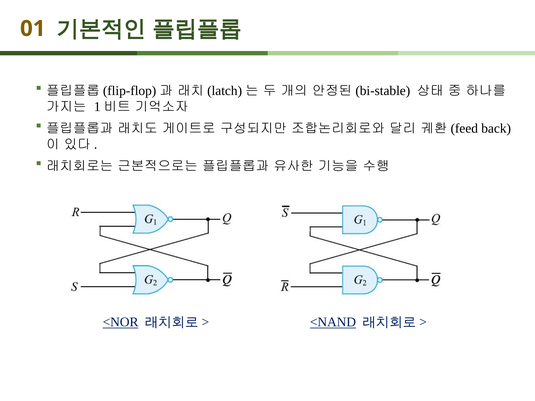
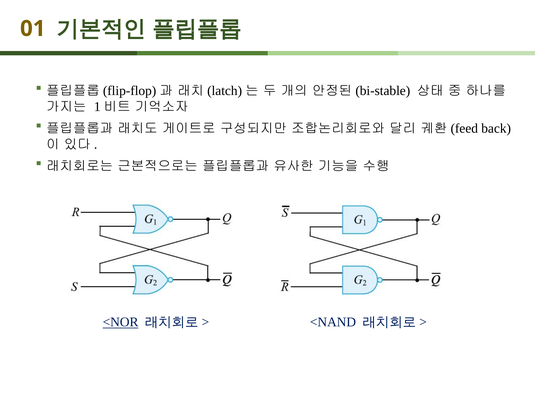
<NAND underline: present -> none (333, 322)
